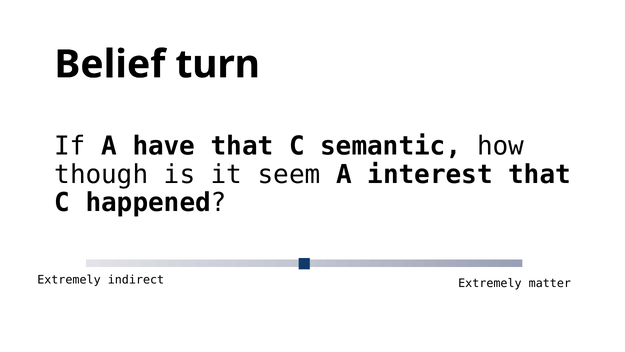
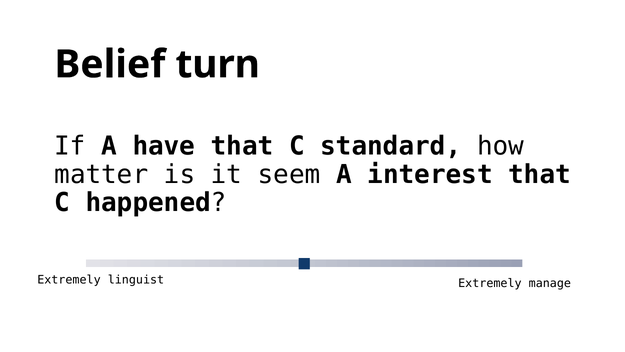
semantic: semantic -> standard (391, 146)
though: though -> matter (101, 174)
indirect: indirect -> linguist (136, 279)
matter: matter -> manage (550, 283)
